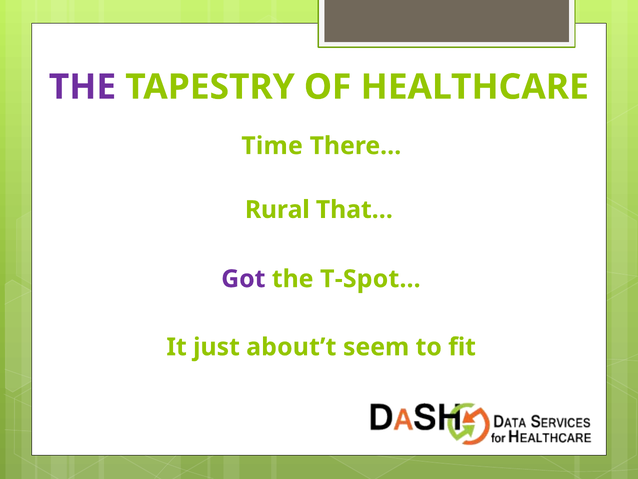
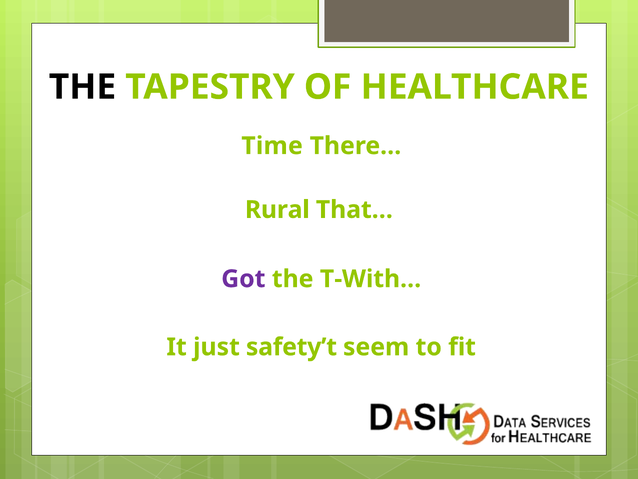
THE colour: purple -> black (83, 87)
T-Spot…: T-Spot… -> T-With… (371, 279)
about’t: about’t -> safety’t (291, 347)
